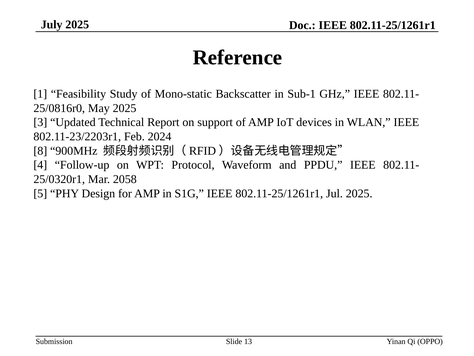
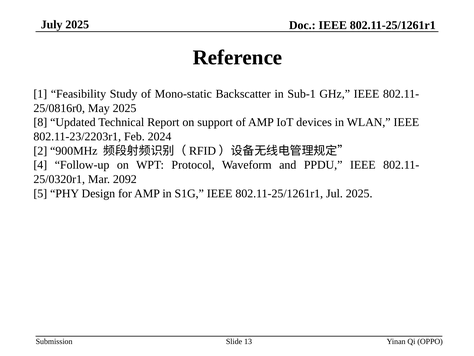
3: 3 -> 8 (40, 122)
8: 8 -> 2 (40, 151)
2058: 2058 -> 2092 (125, 179)
